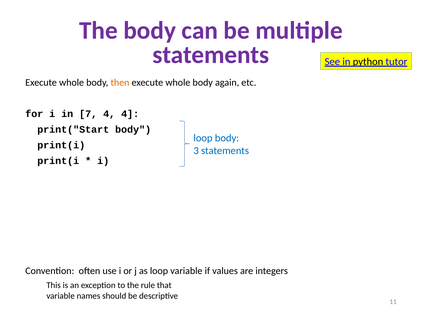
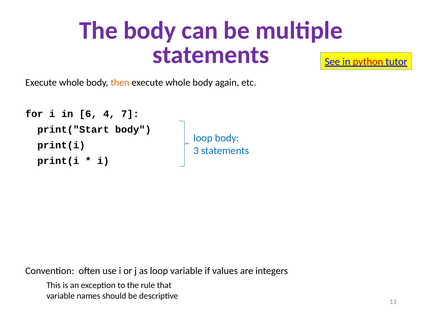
python colour: black -> red (368, 62)
7: 7 -> 6 (88, 114)
4 4: 4 -> 7 (130, 114)
